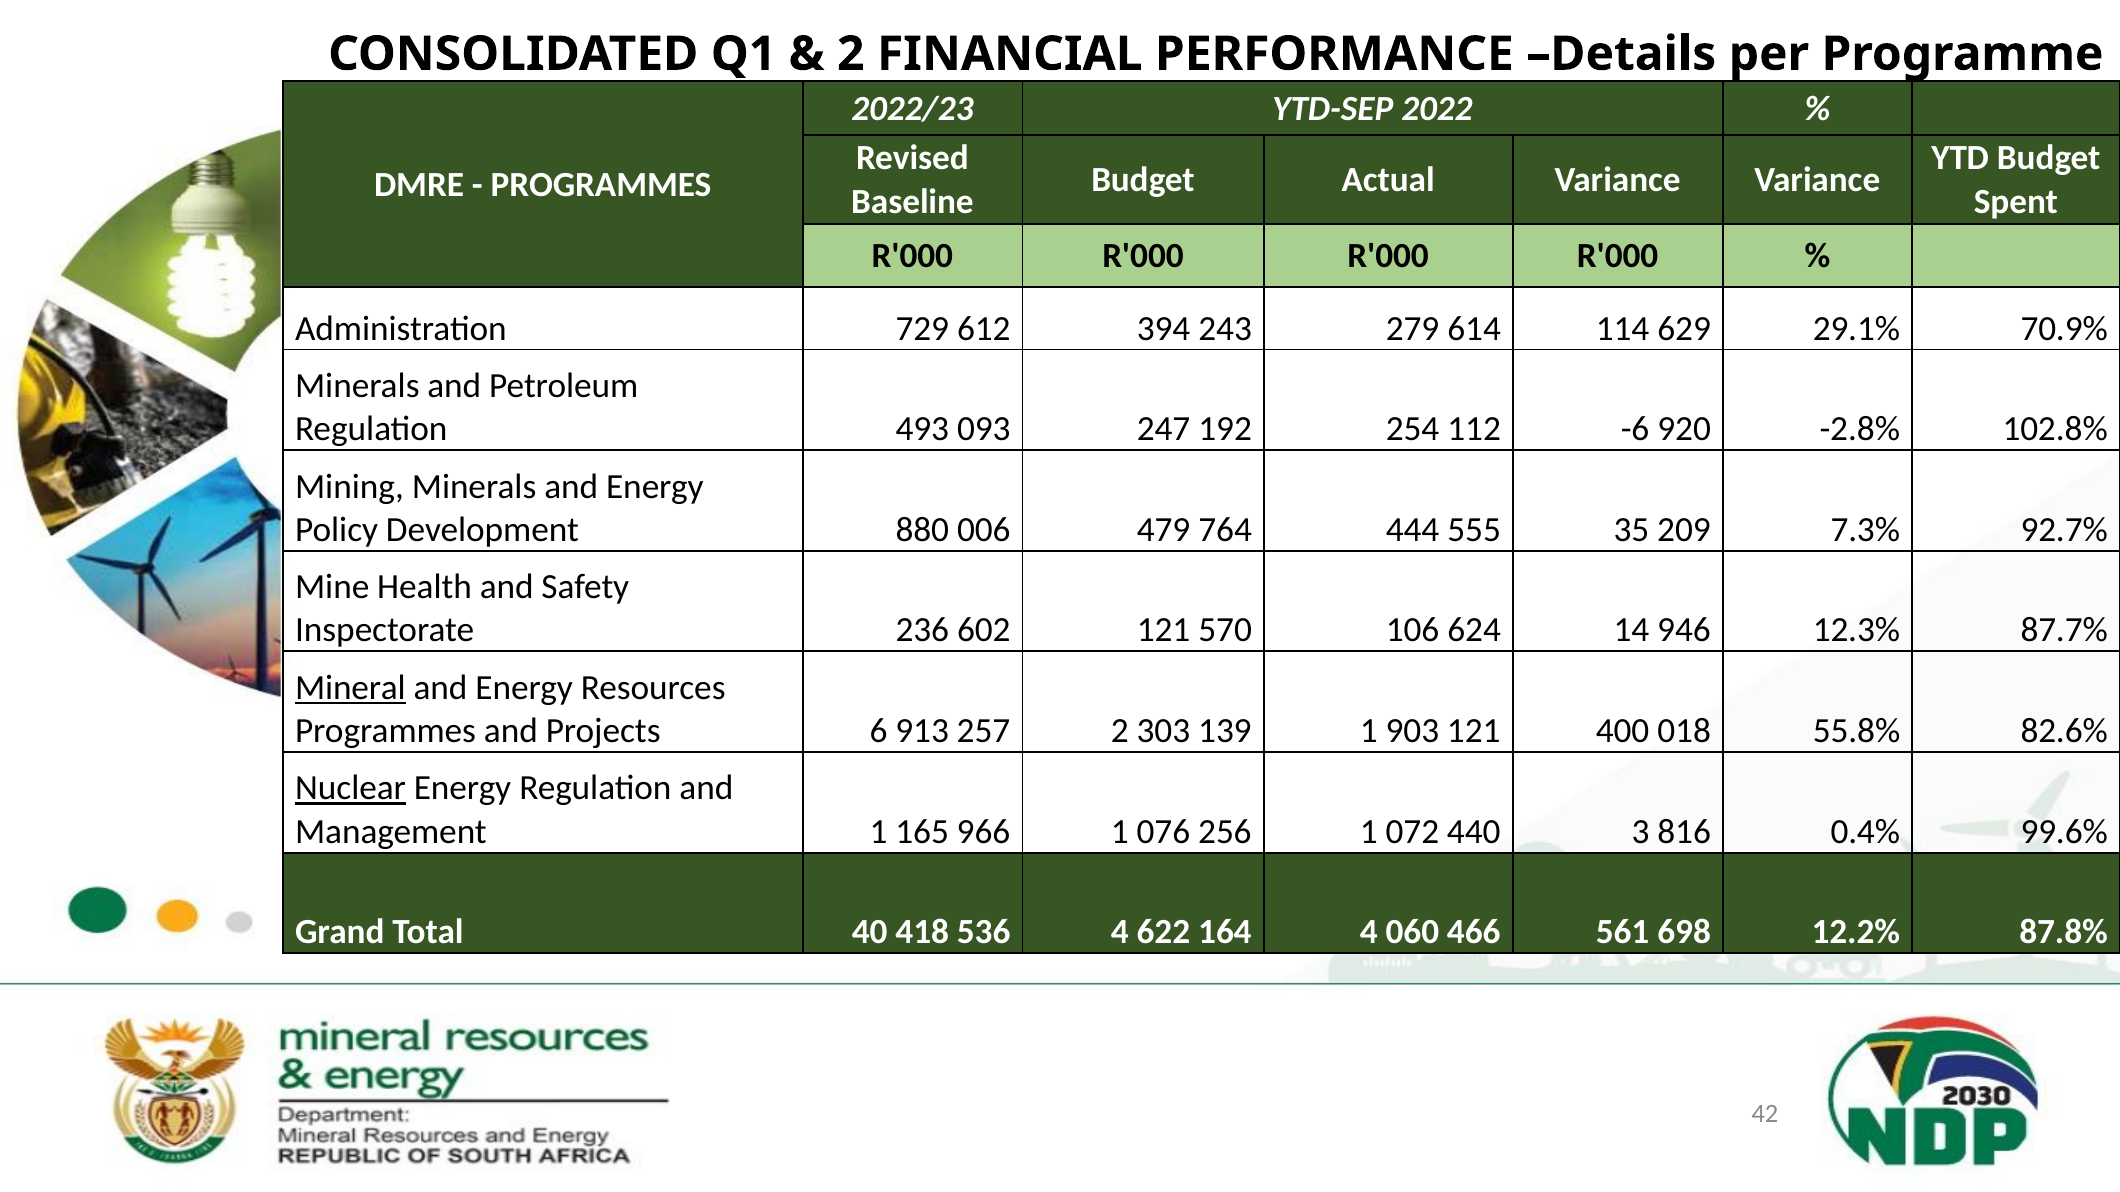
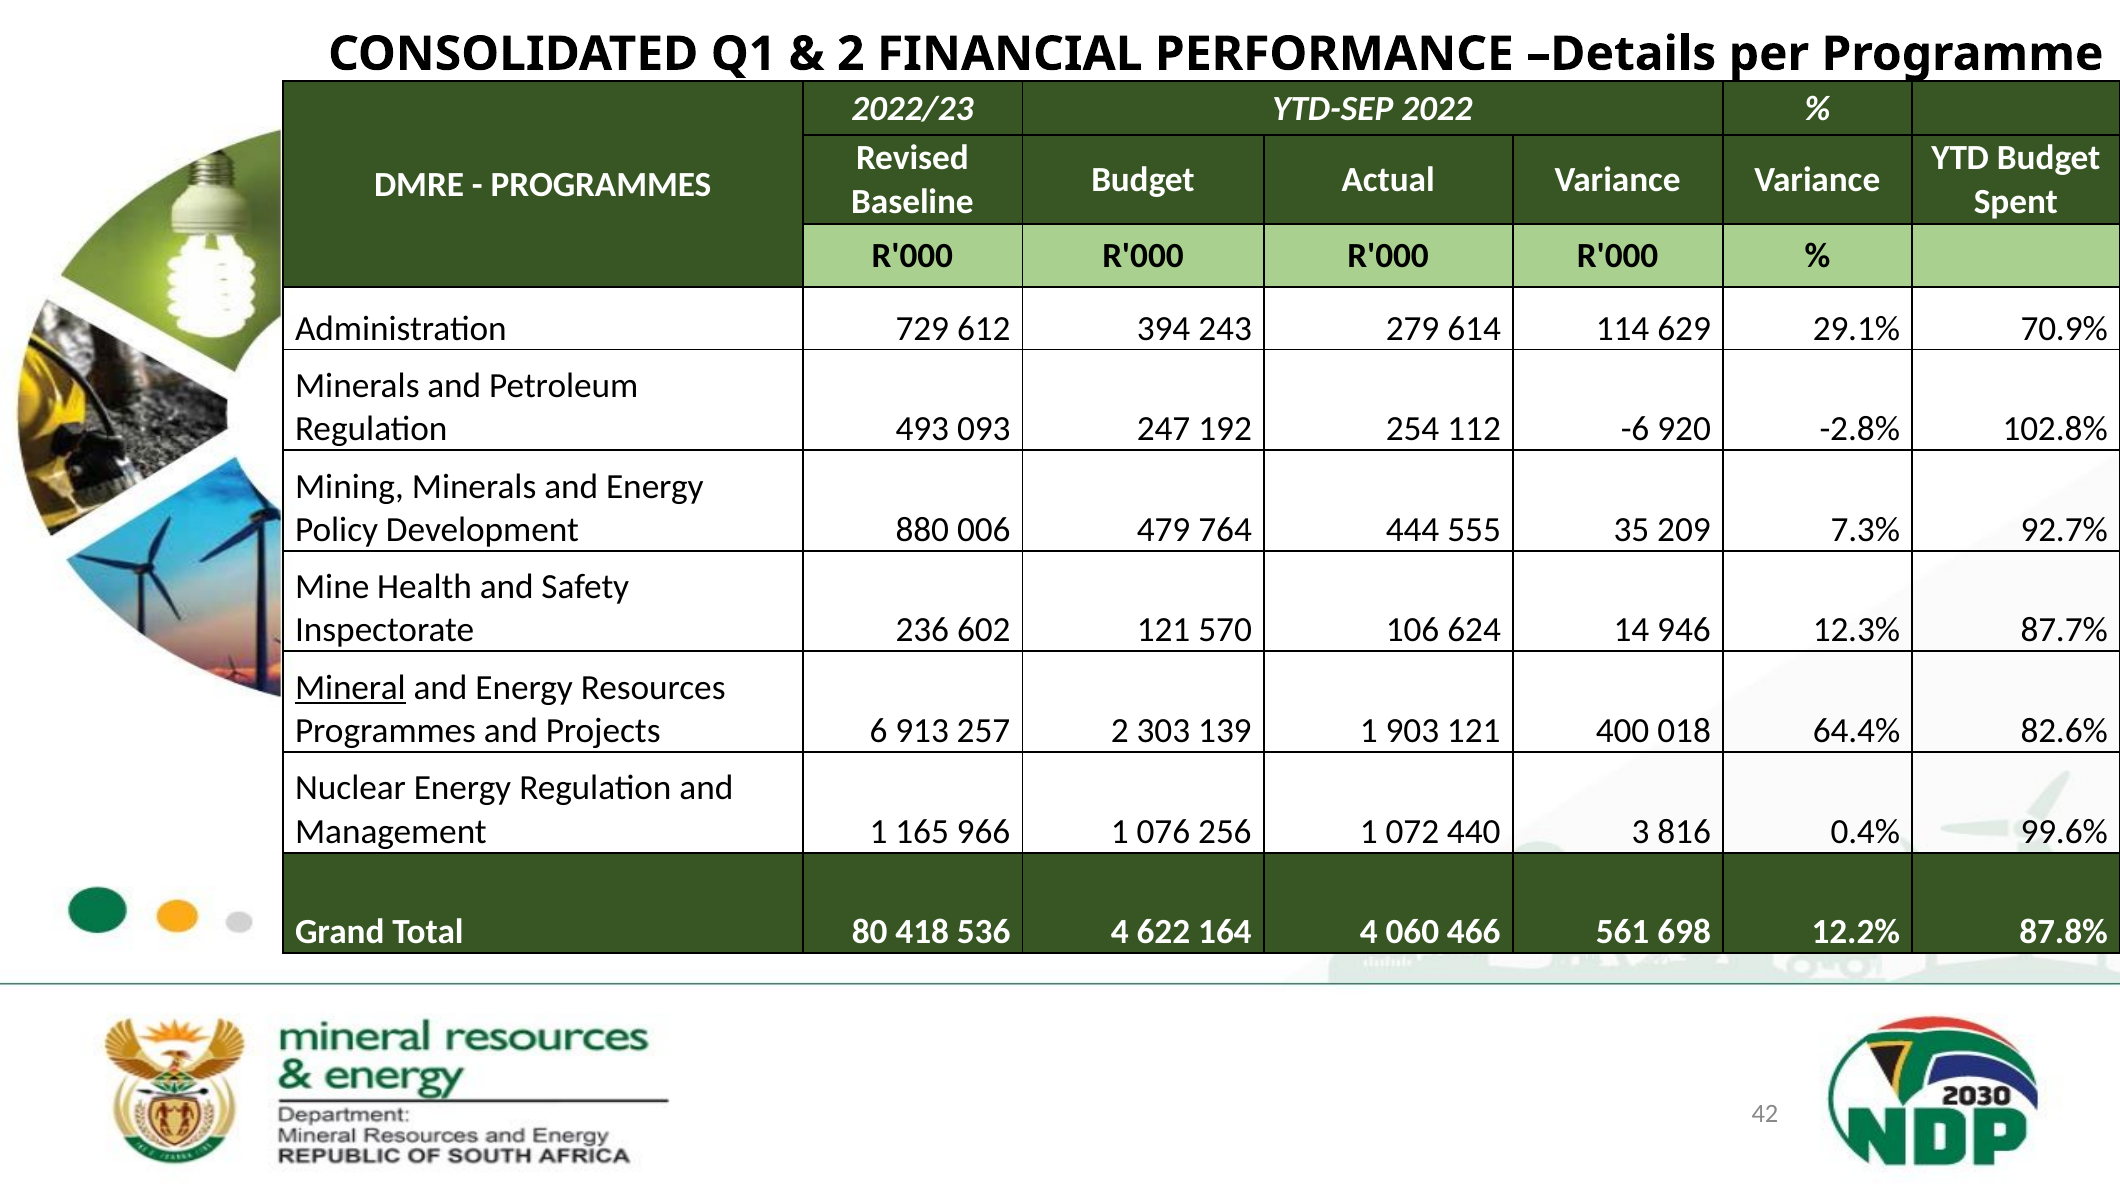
55.8%: 55.8% -> 64.4% (1856, 731)
Nuclear underline: present -> none (351, 789)
40: 40 -> 80 (870, 932)
